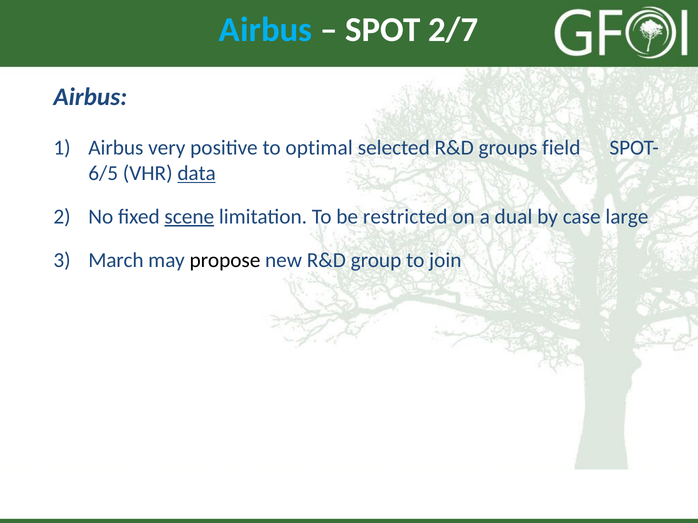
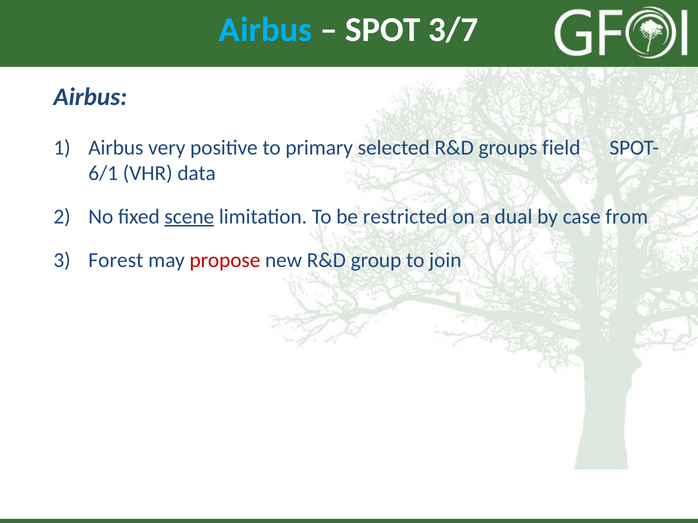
2/7: 2/7 -> 3/7 (453, 30)
optimal: optimal -> primary (319, 148)
6/5: 6/5 -> 6/1 (103, 173)
data underline: present -> none (197, 173)
large: large -> from (627, 217)
March: March -> Forest (116, 260)
propose colour: black -> red (225, 260)
